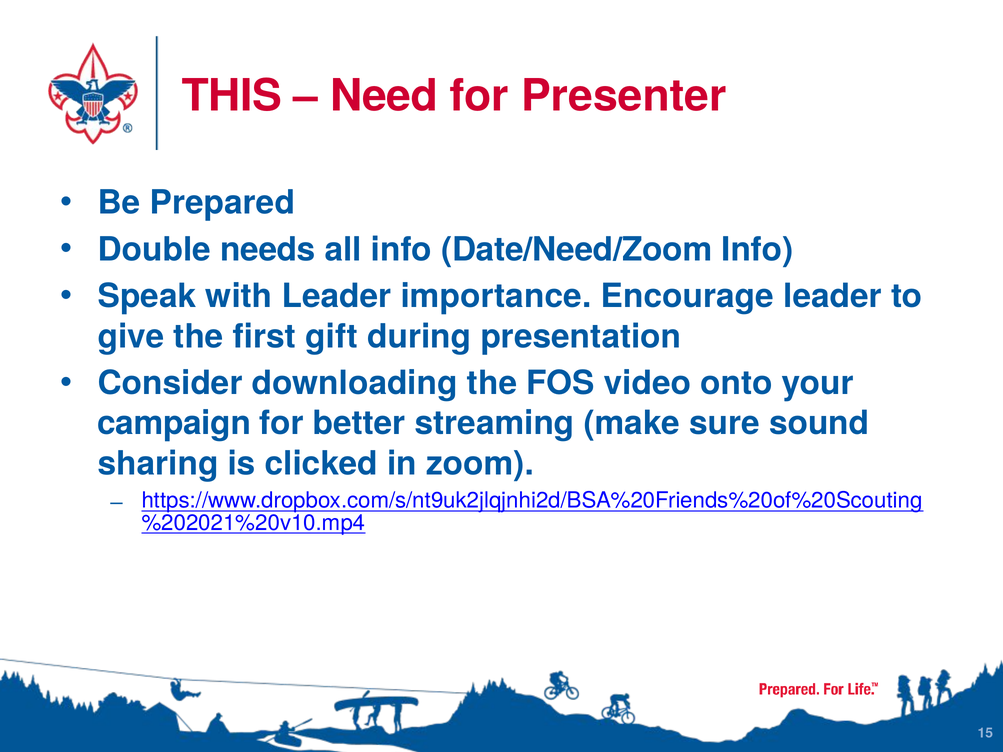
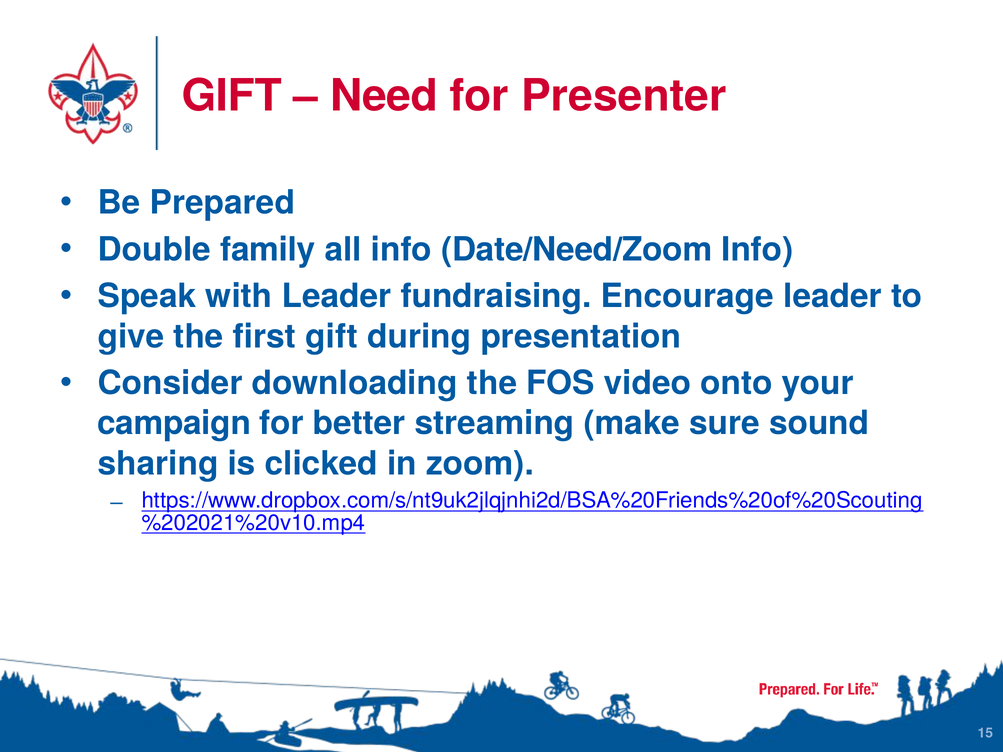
THIS: THIS -> GIFT (232, 96)
needs: needs -> family (268, 250)
importance: importance -> fundraising (496, 297)
